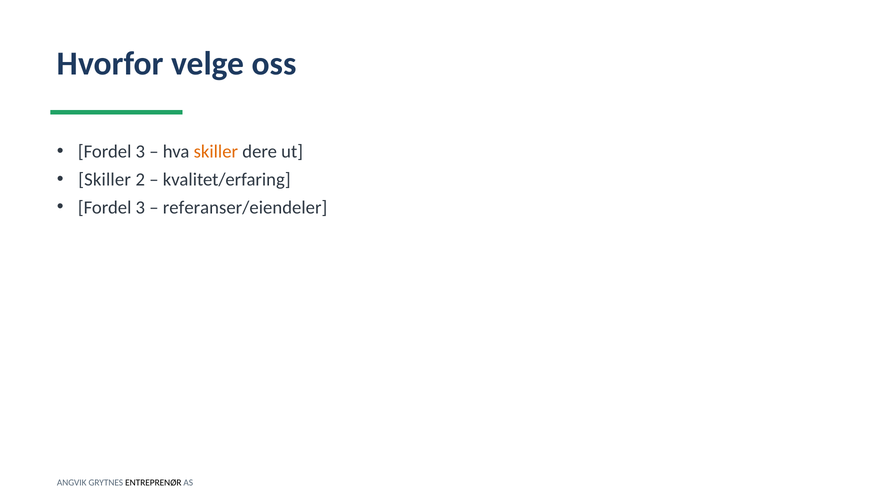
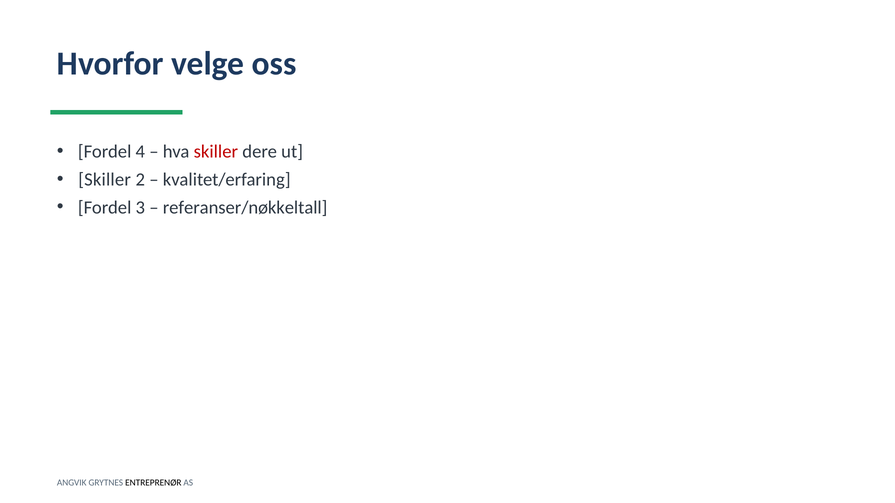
3: 3 -> 4 (140, 152)
skiller colour: orange -> red (216, 152)
referanser/eiendeler: referanser/eiendeler -> referanser/nøkkeltall (245, 208)
